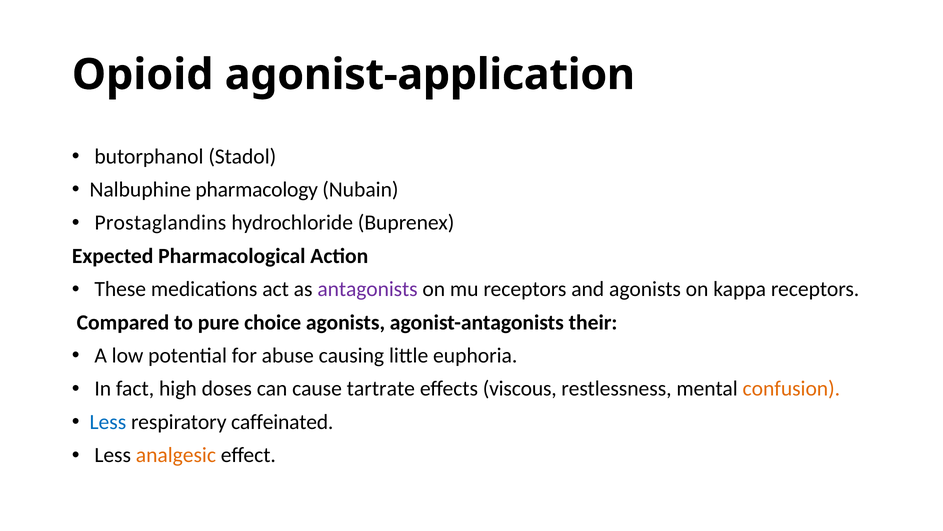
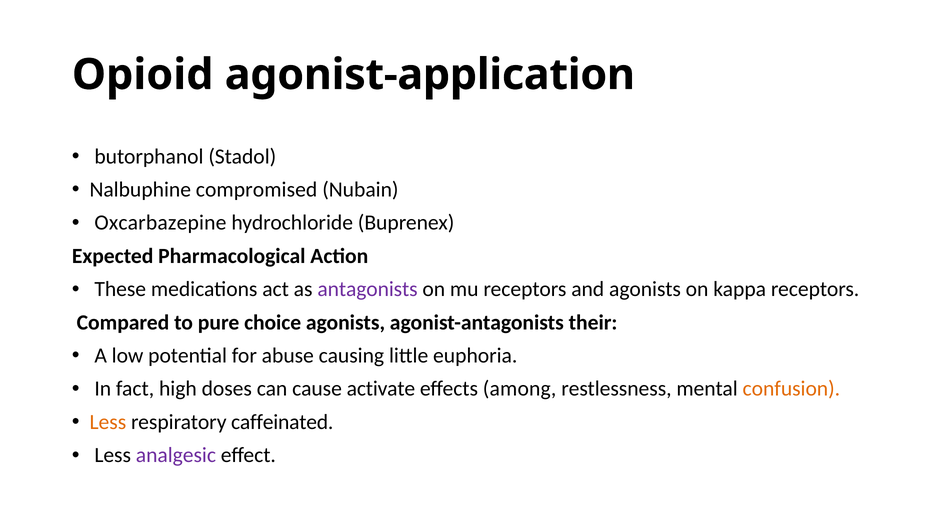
pharmacology: pharmacology -> compromised (257, 189)
Prostaglandins: Prostaglandins -> Oxcarbazepine (160, 223)
tartrate: tartrate -> activate (381, 388)
viscous: viscous -> among (520, 388)
Less colour: blue -> orange (108, 422)
analgesic colour: orange -> purple (176, 455)
